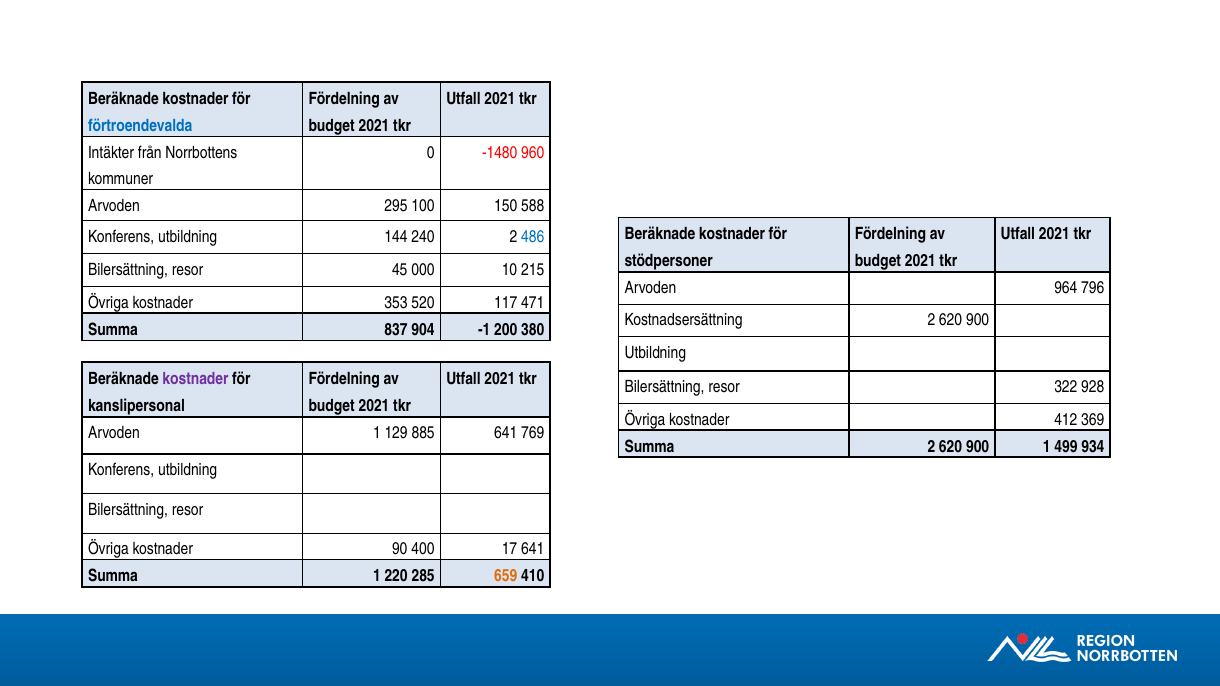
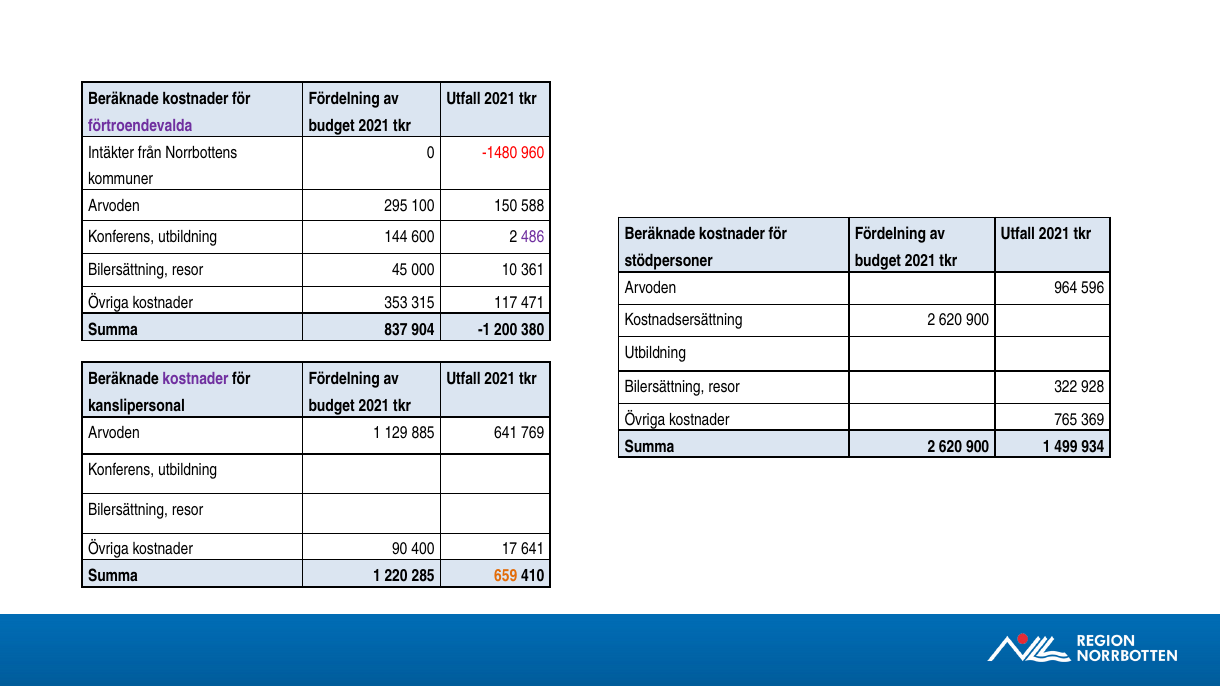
förtroendevalda colour: blue -> purple (140, 126)
240: 240 -> 600 (423, 237)
486 colour: blue -> purple (533, 237)
215: 215 -> 361 (533, 270)
796: 796 -> 596 (1093, 288)
520: 520 -> 315 (423, 303)
412: 412 -> 765 (1066, 420)
